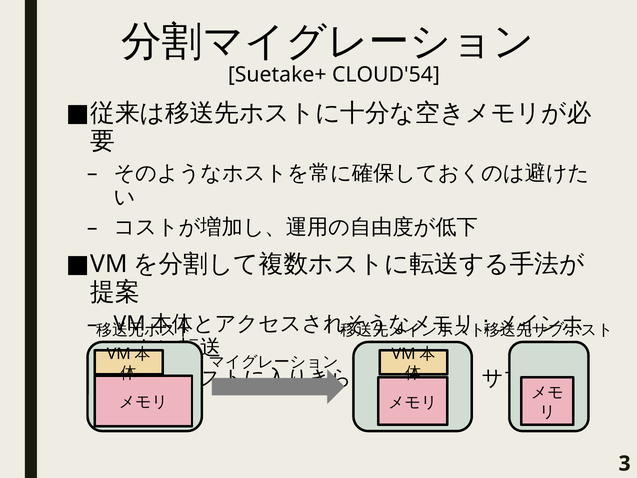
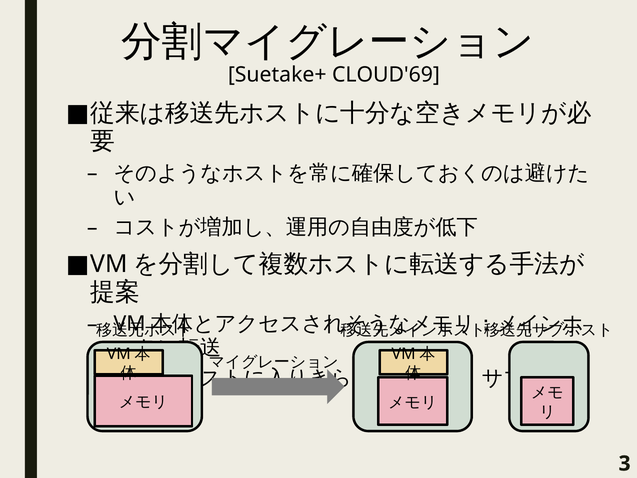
CLOUD'54: CLOUD'54 -> CLOUD'69 (386, 75)
